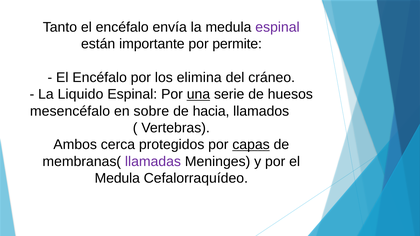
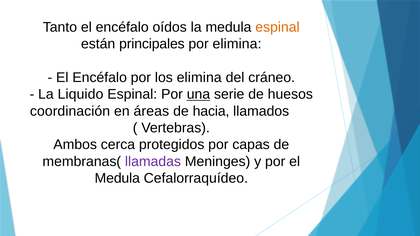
envía: envía -> oídos (170, 27)
espinal colour: purple -> orange (277, 27)
importante: importante -> principales (152, 44)
por permite: permite -> elimina (237, 44)
mesencéfalo: mesencéfalo -> coordinación (70, 111)
sobre: sobre -> áreas (151, 111)
capas underline: present -> none (251, 145)
